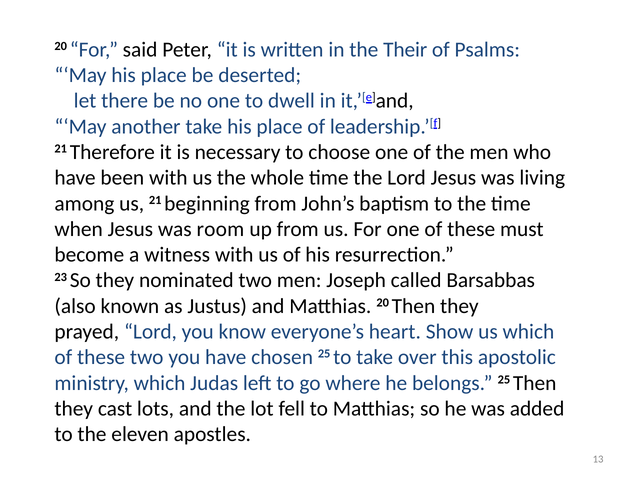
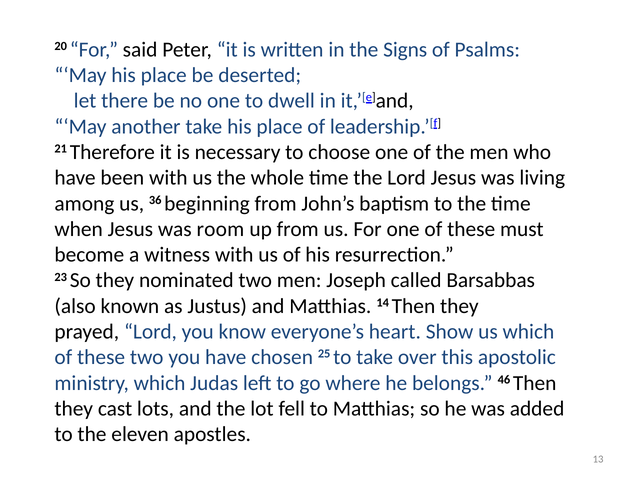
Their: Their -> Signs (405, 50)
us 21: 21 -> 36 (155, 200)
Matthias 20: 20 -> 14 (383, 303)
belongs 25: 25 -> 46 (504, 380)
